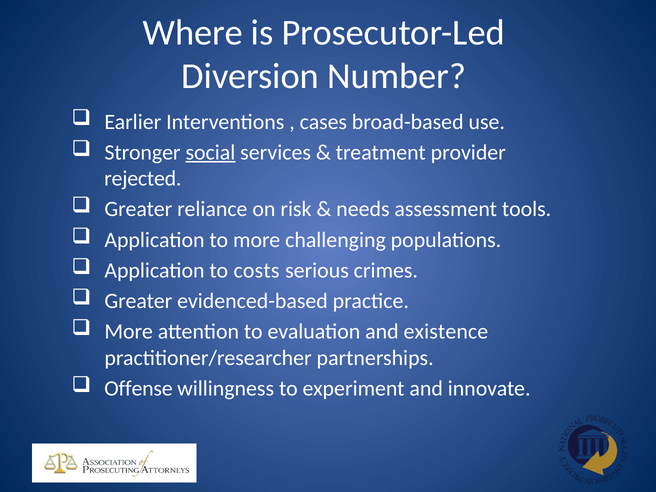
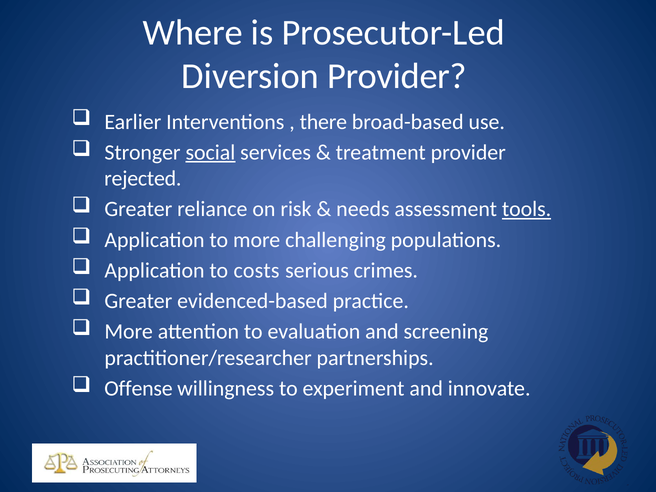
Diversion Number: Number -> Provider (397, 76)
cases: cases -> there (323, 122)
tools underline: none -> present (527, 209)
existence: existence -> screening (446, 332)
